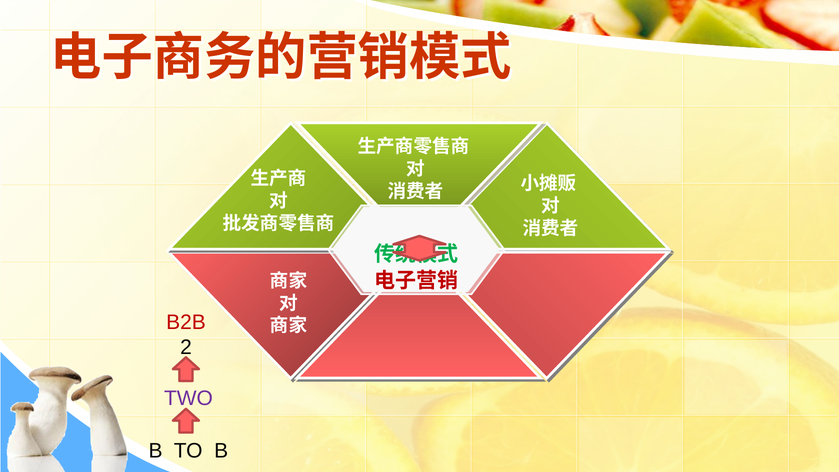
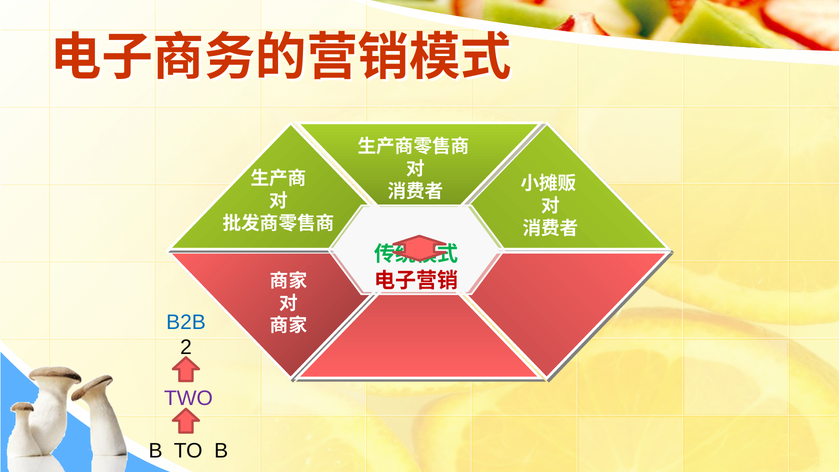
B2B colour: red -> blue (186, 322)
